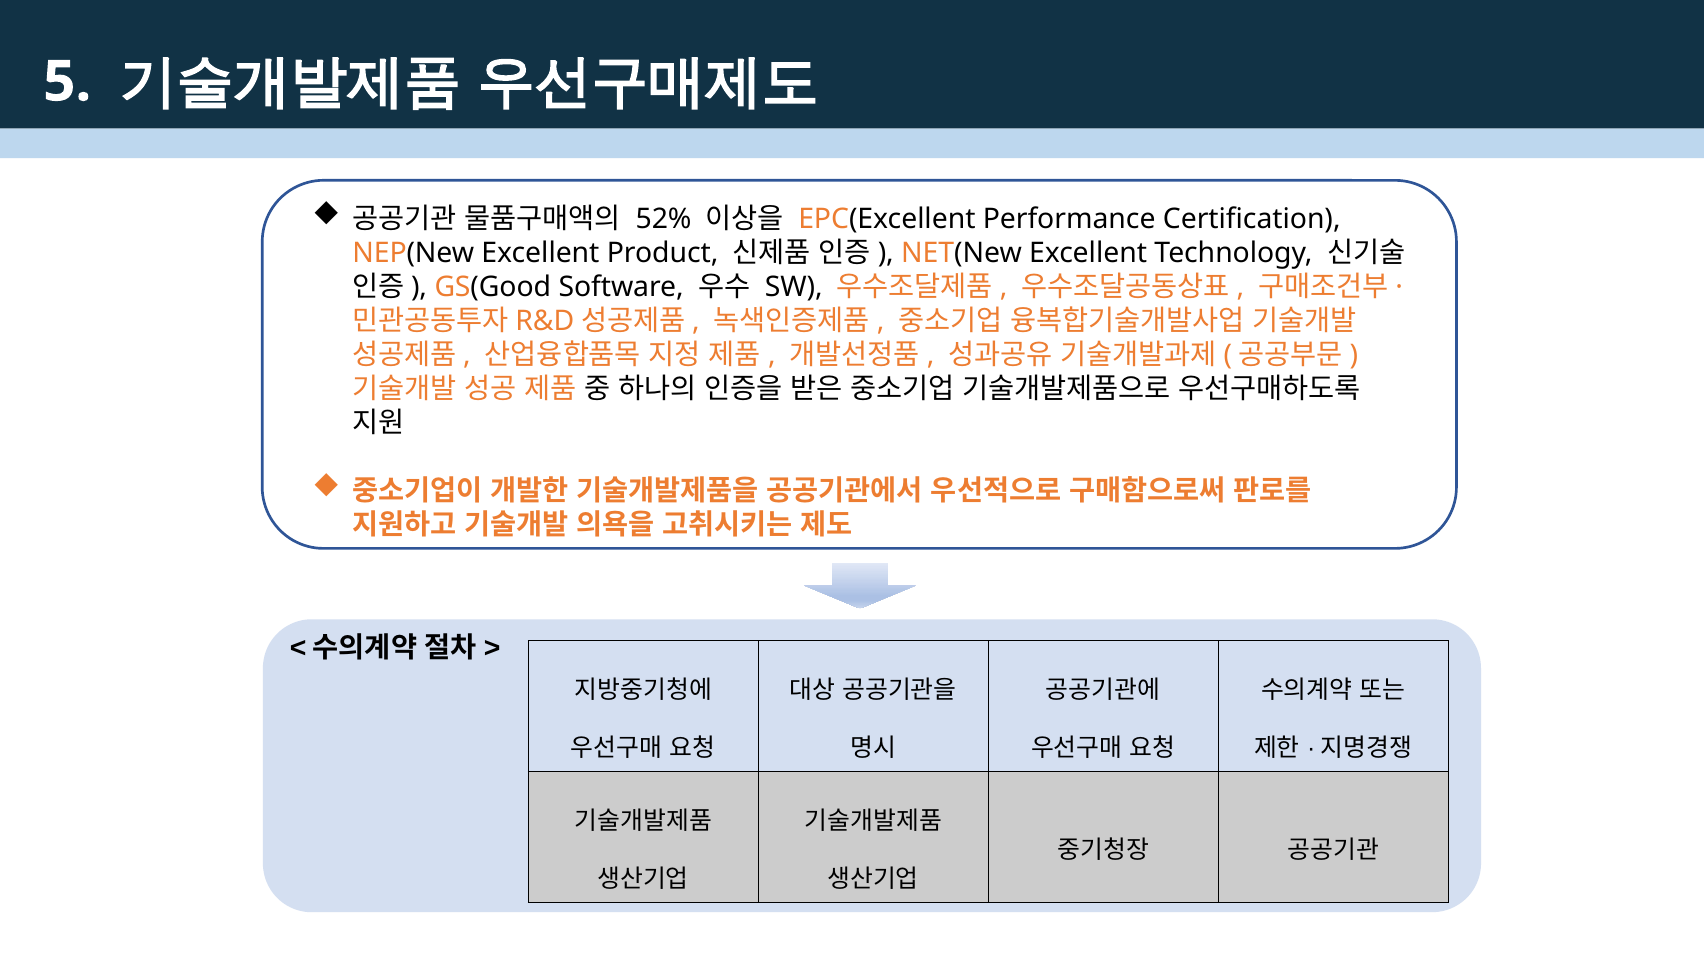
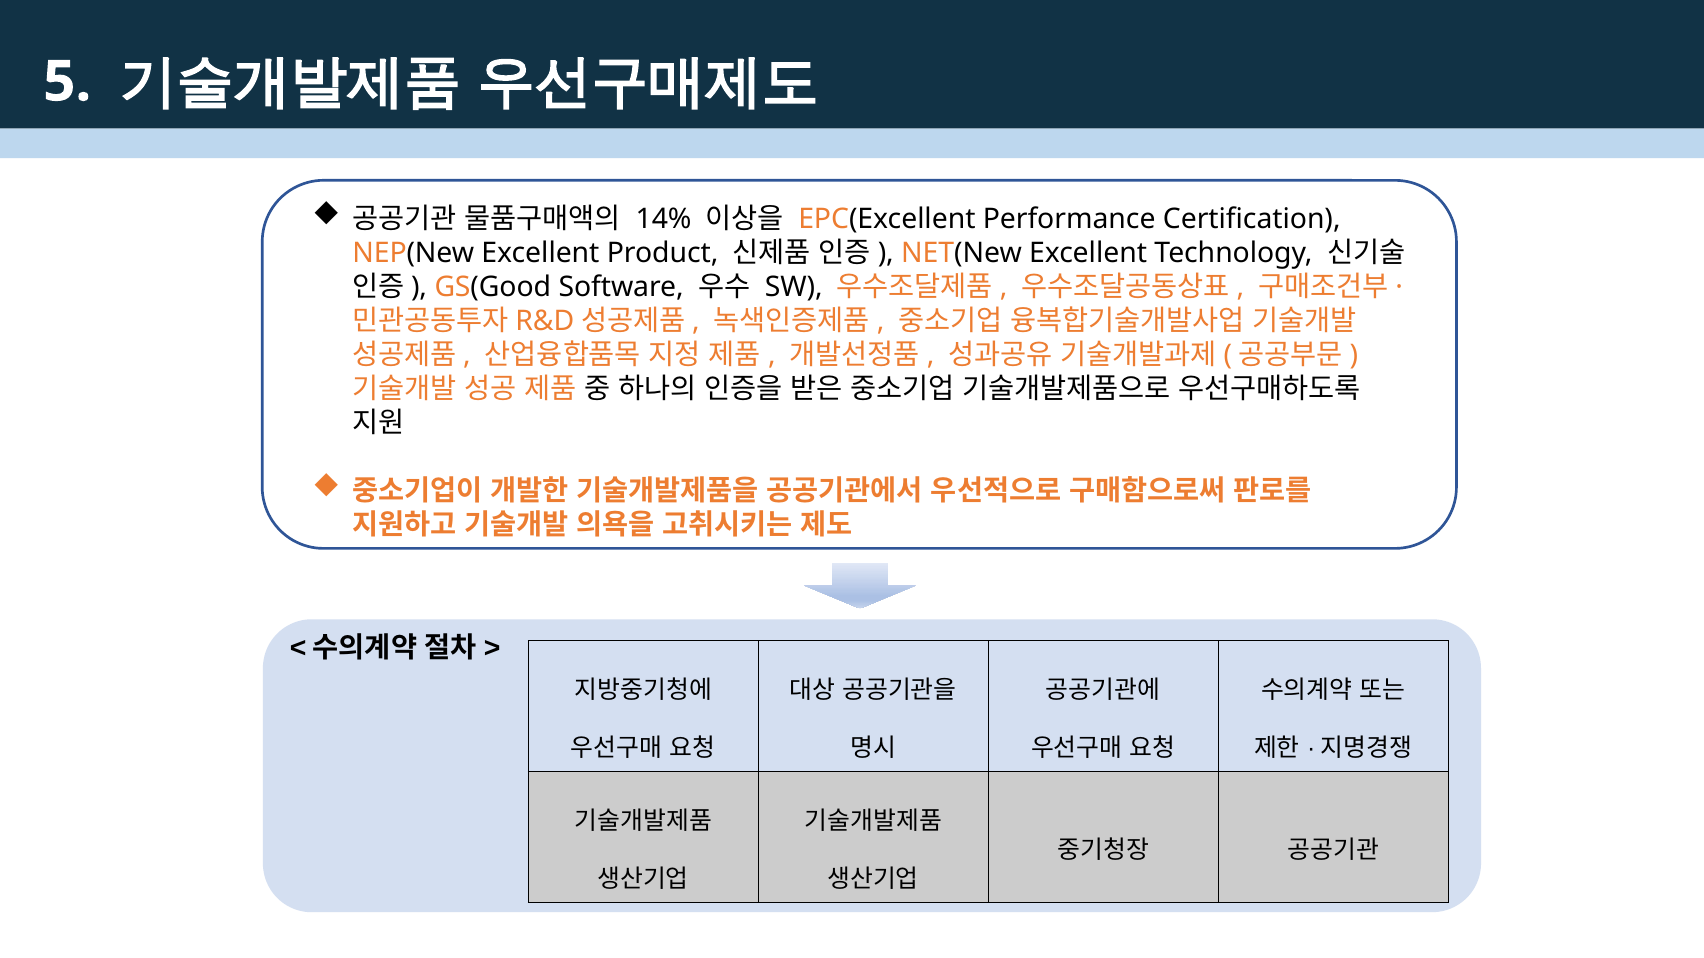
52%: 52% -> 14% (664, 219)
